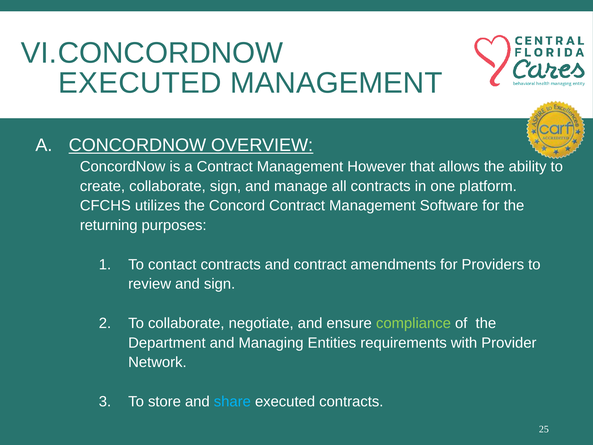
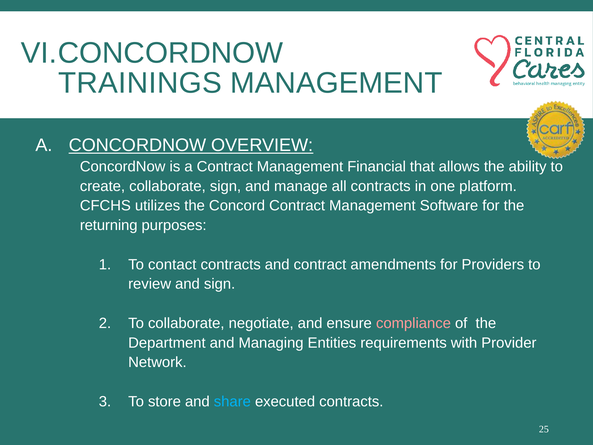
EXECUTED: EXECUTED -> TRAININGS (140, 83)
However: However -> Financial (377, 167)
compliance colour: light green -> pink (413, 323)
